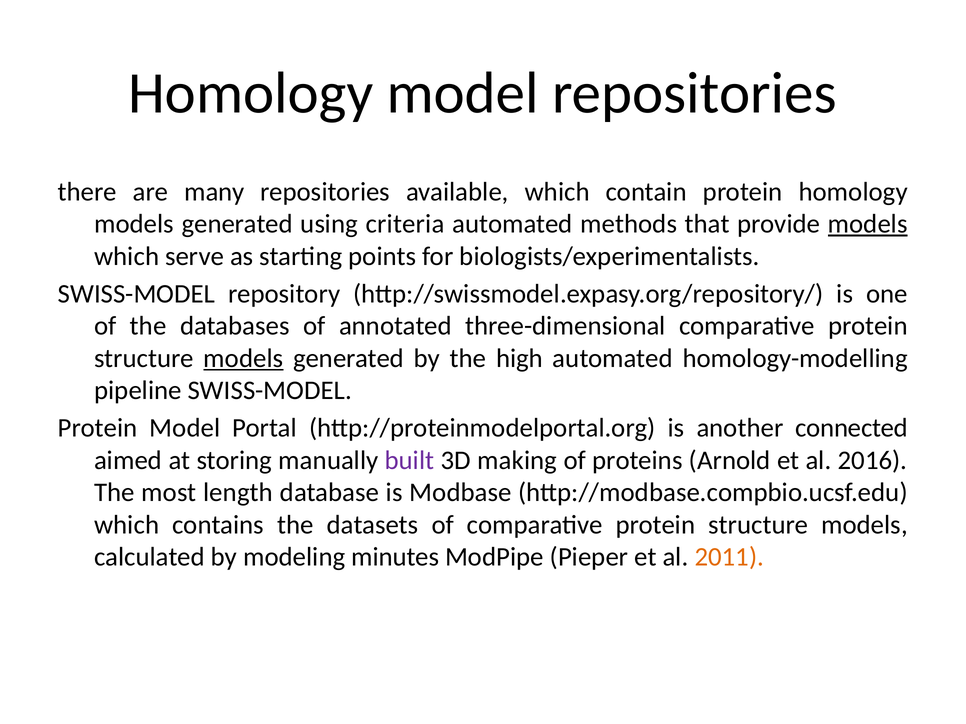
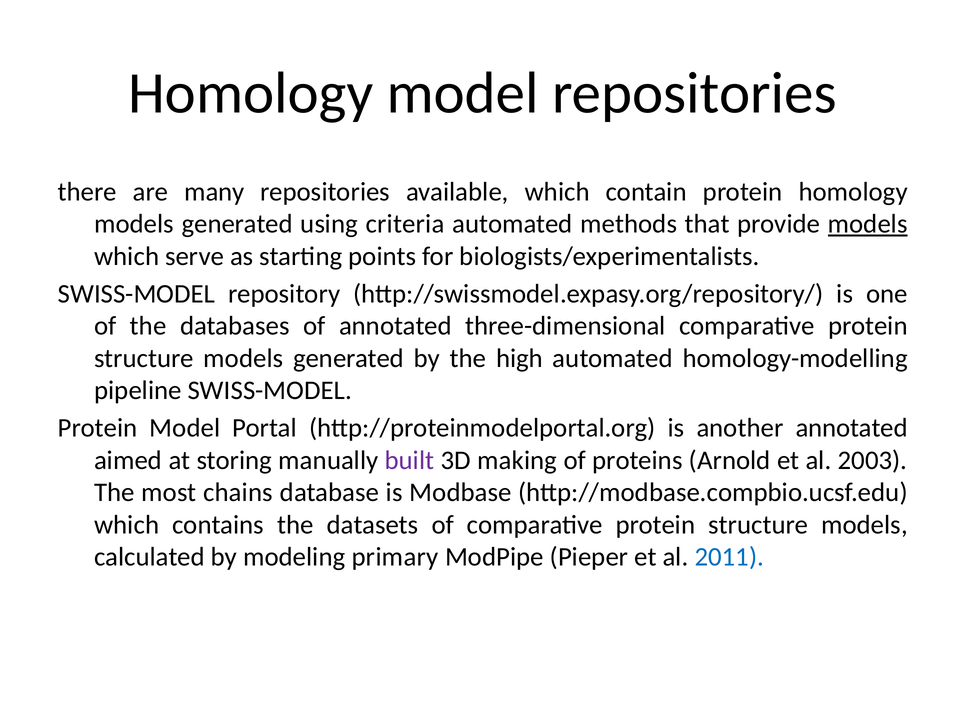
models underline: present -> none (243, 359)
another connected: connected -> annotated (852, 428)
2016: 2016 -> 2003 (873, 461)
length: length -> chains (238, 493)
minutes: minutes -> primary (395, 557)
2011 colour: orange -> blue (729, 557)
